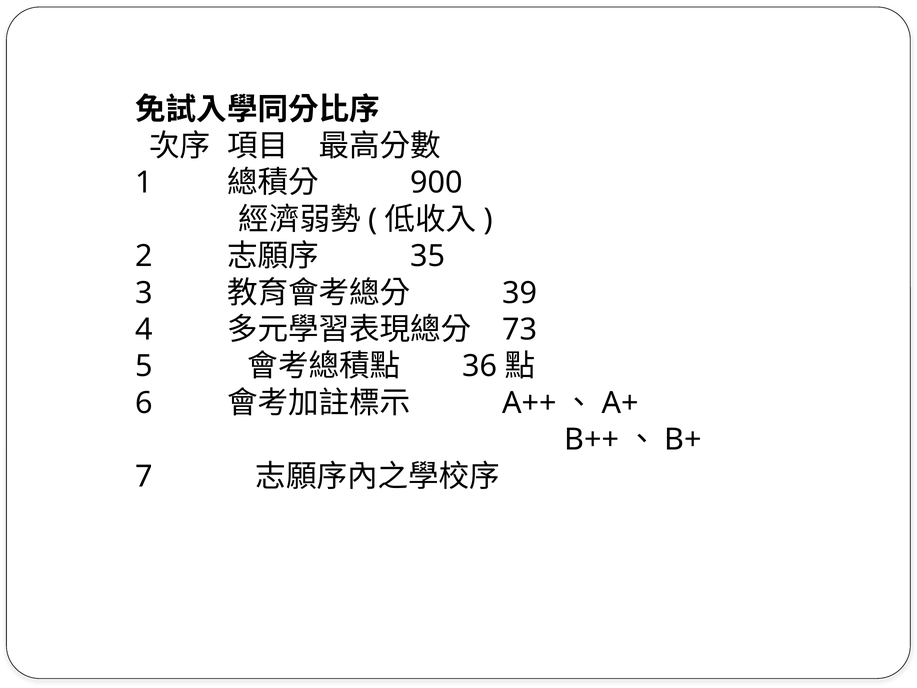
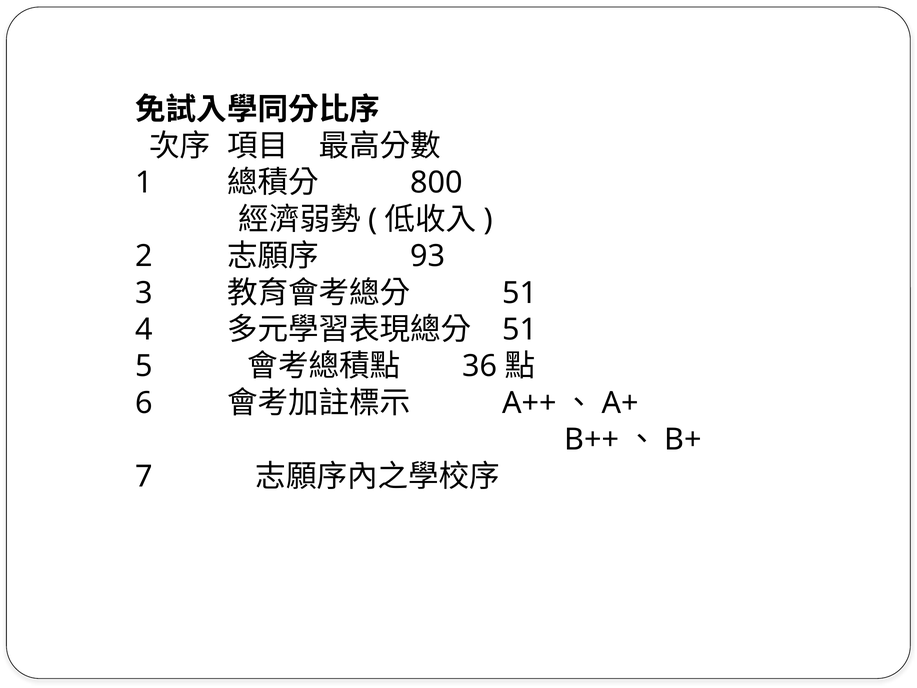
900: 900 -> 800 (437, 183)
35: 35 -> 93 (428, 256)
39: 39 -> 51 (520, 293)
73: 73 -> 51 (520, 330)
